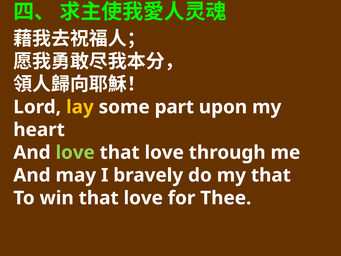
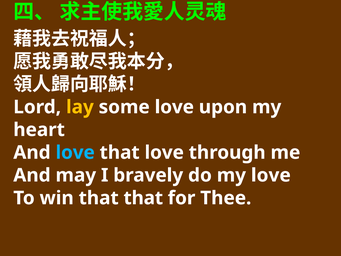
some part: part -> love (174, 107)
love colour: light green -> light blue (75, 152)
my that: that -> love (271, 175)
win that love: love -> that (143, 198)
